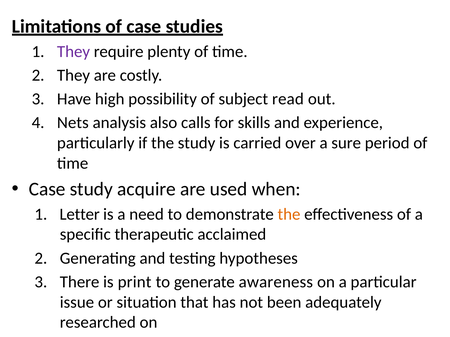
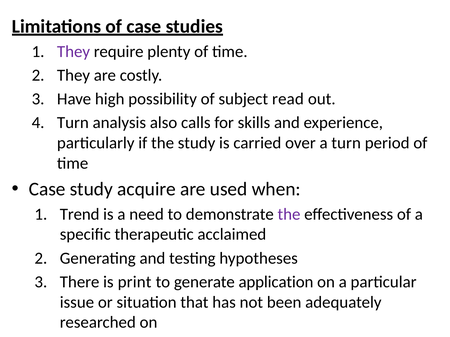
Nets: Nets -> Turn (73, 123)
a sure: sure -> turn (346, 143)
Letter: Letter -> Trend (80, 214)
the colour: orange -> purple (289, 214)
awareness: awareness -> application (276, 282)
